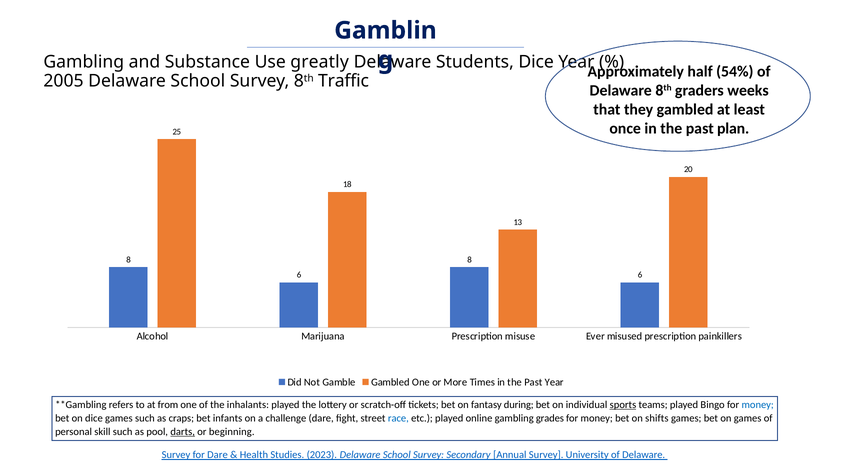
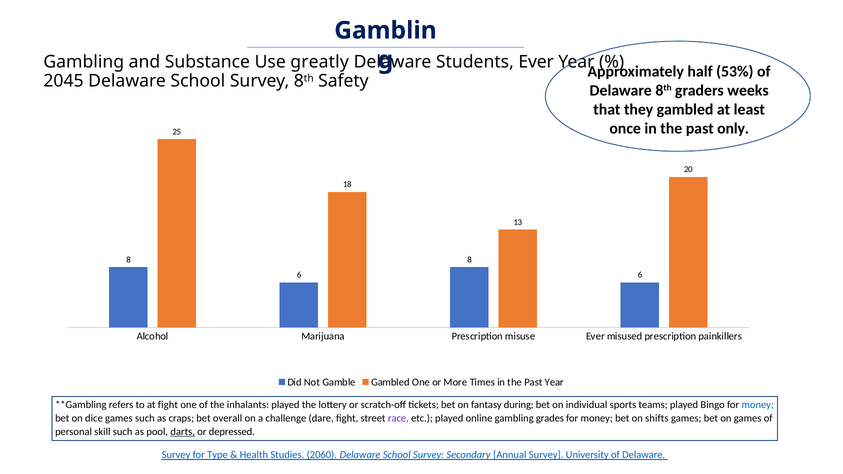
Students Dice: Dice -> Ever (536, 62)
54%: 54% -> 53% (735, 71)
2005: 2005 -> 2045 (64, 81)
Traffic: Traffic -> Safety (343, 81)
plan: plan -> only (733, 128)
at from: from -> fight (168, 405)
sports underline: present -> none (623, 405)
infants: infants -> overall (228, 419)
race colour: blue -> purple (398, 419)
beginning: beginning -> depressed (232, 432)
for Dare: Dare -> Type (218, 455)
2023: 2023 -> 2060 (322, 455)
